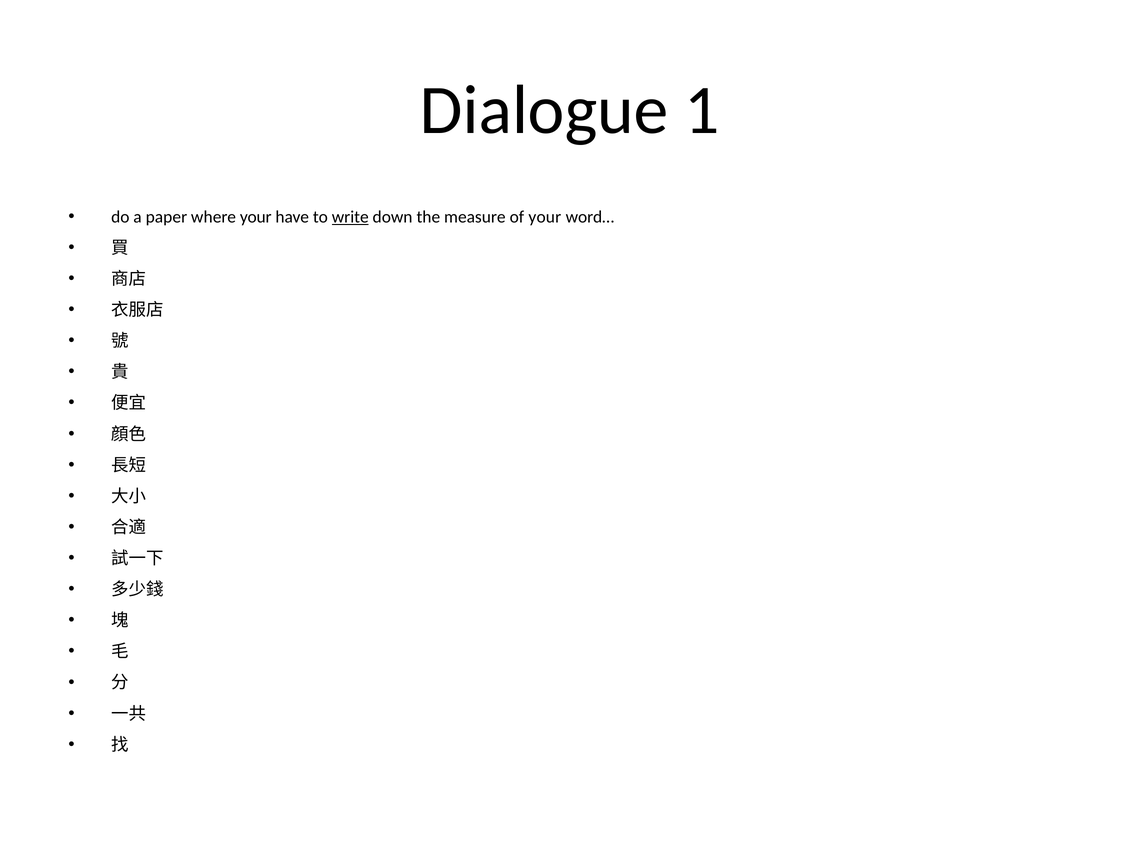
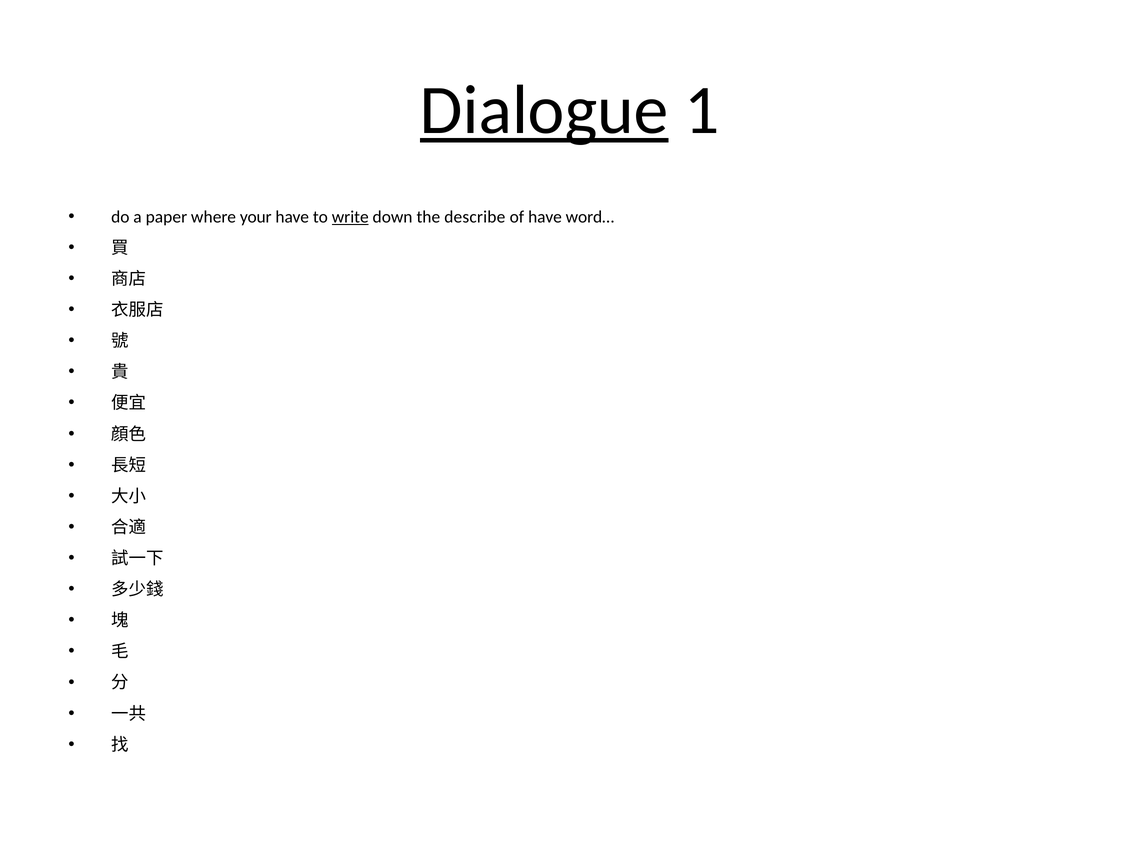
Dialogue underline: none -> present (544, 110)
measure: measure -> describe (475, 217)
of your: your -> have (545, 217)
